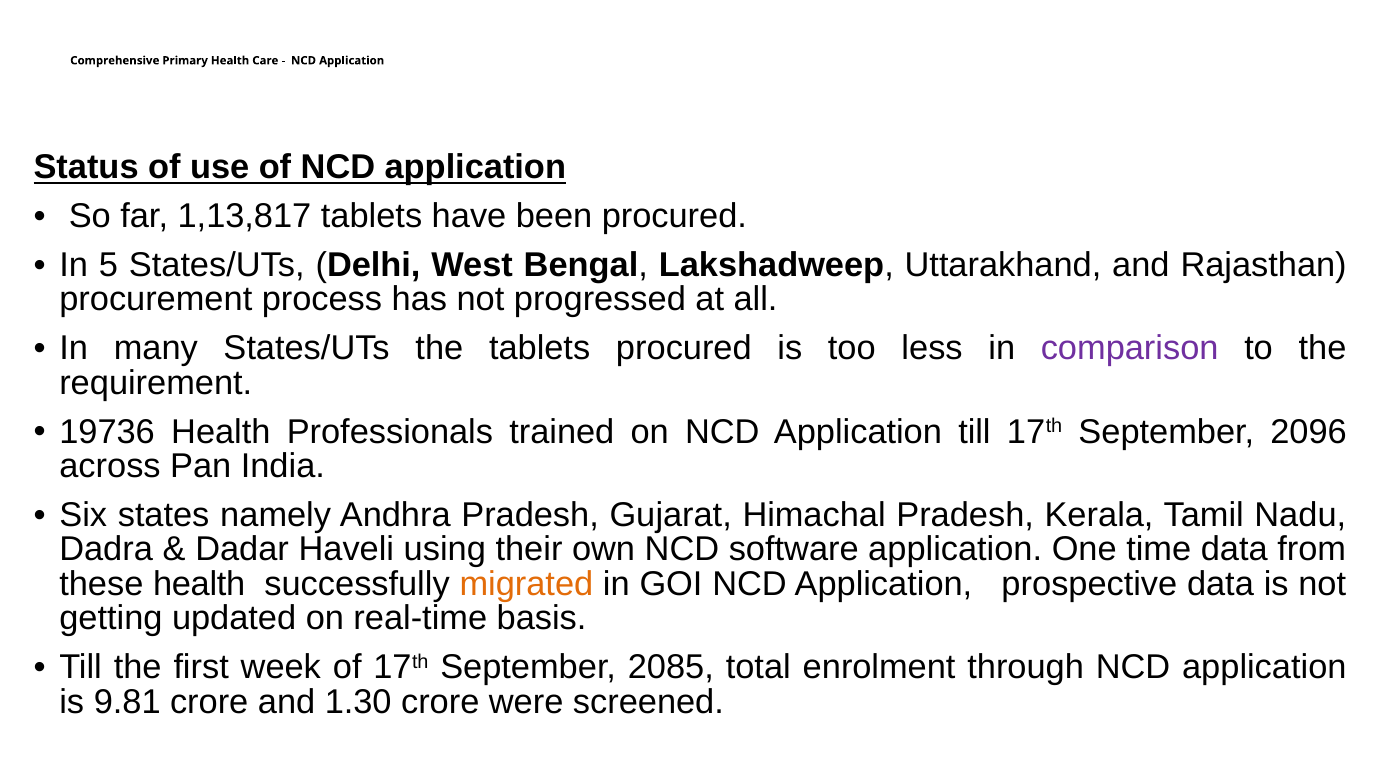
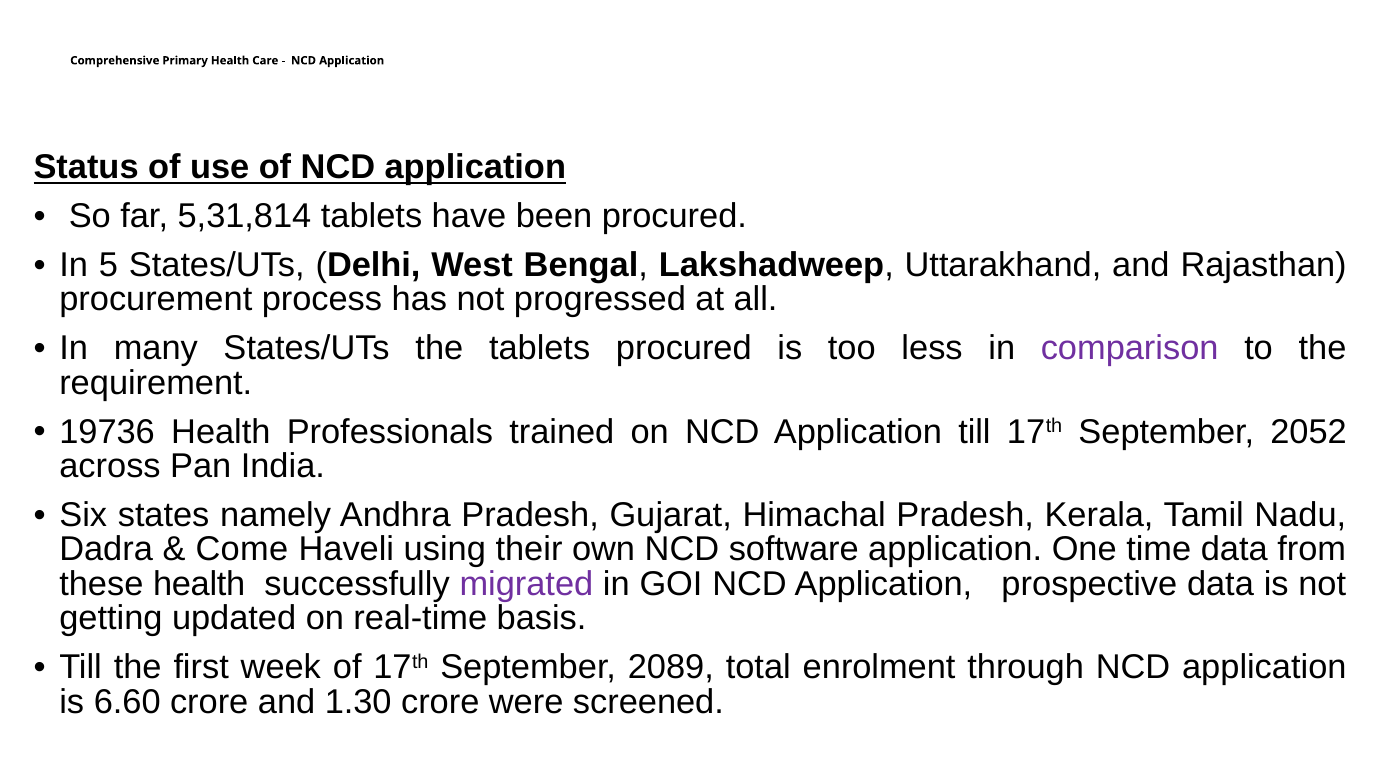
1,13,817: 1,13,817 -> 5,31,814 (244, 216)
2096: 2096 -> 2052 (1309, 432)
Dadar: Dadar -> Come (242, 550)
migrated colour: orange -> purple (526, 584)
2085: 2085 -> 2089 (671, 668)
9.81: 9.81 -> 6.60 (127, 702)
